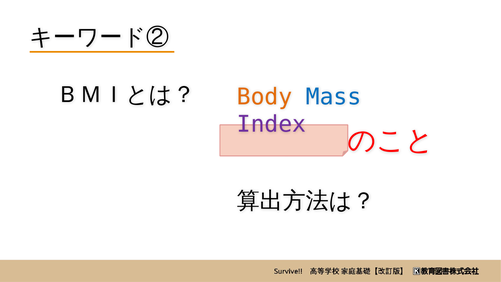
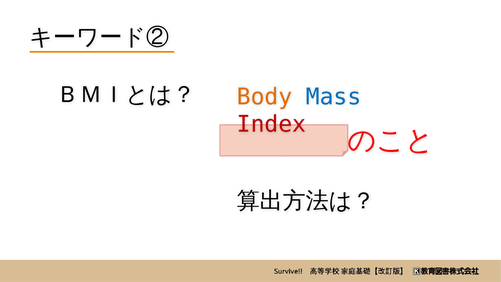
Index colour: purple -> red (271, 124)
